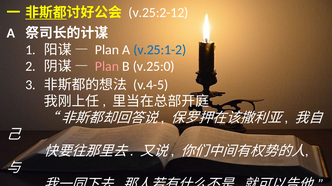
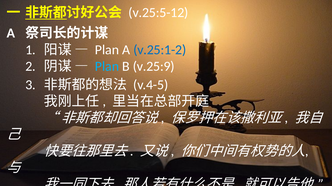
v.25:2-12: v.25:2-12 -> v.25:5-12 (158, 13)
Plan colour: pink -> light blue (107, 67)
v.25:0: v.25:0 -> v.25:9 (154, 67)
